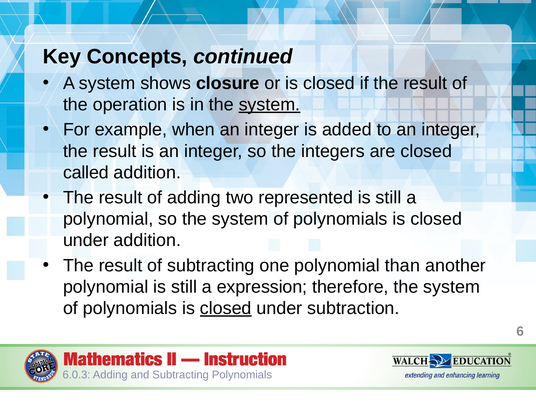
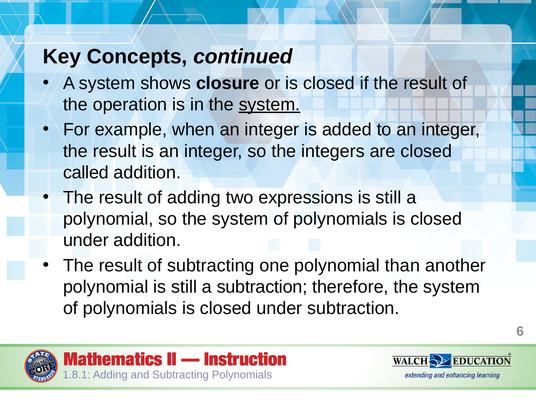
represented: represented -> expressions (306, 198)
a expression: expression -> subtraction (262, 287)
closed underline: present -> none (226, 308)
6.0.3: 6.0.3 -> 1.8.1 (77, 375)
